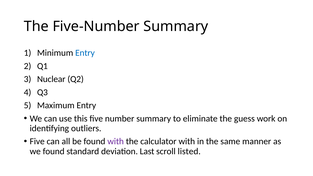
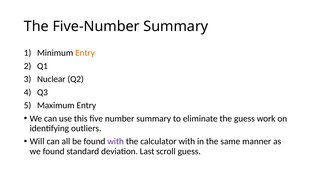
Entry colour: blue -> orange (85, 53)
Five: Five -> Will (37, 142)
scroll listed: listed -> guess (189, 151)
